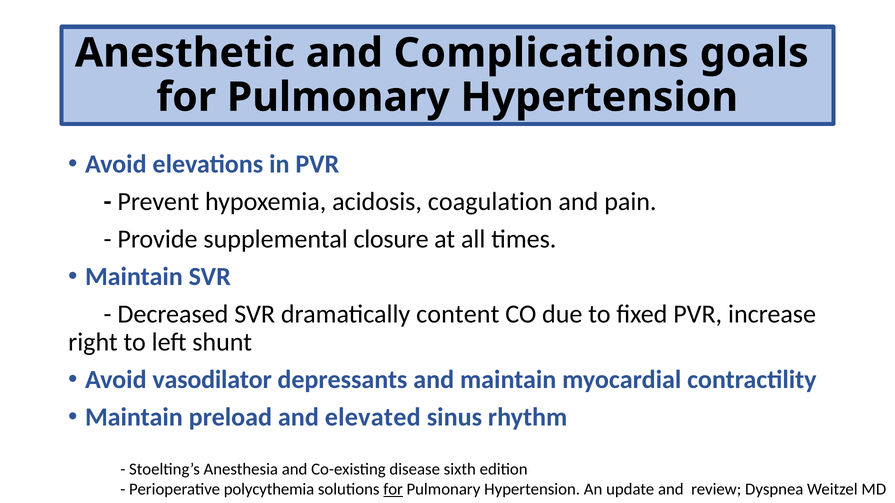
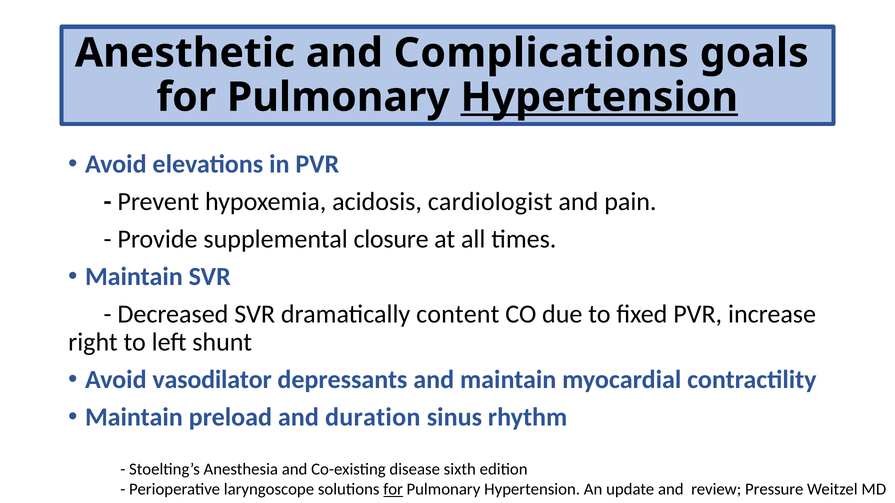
Hypertension underline: none -> present (599, 97)
coagulation: coagulation -> cardiologist (490, 202)
elevated: elevated -> duration (373, 417)
polycythemia: polycythemia -> laryngoscope (269, 490)
Dyspnea: Dyspnea -> Pressure (774, 490)
